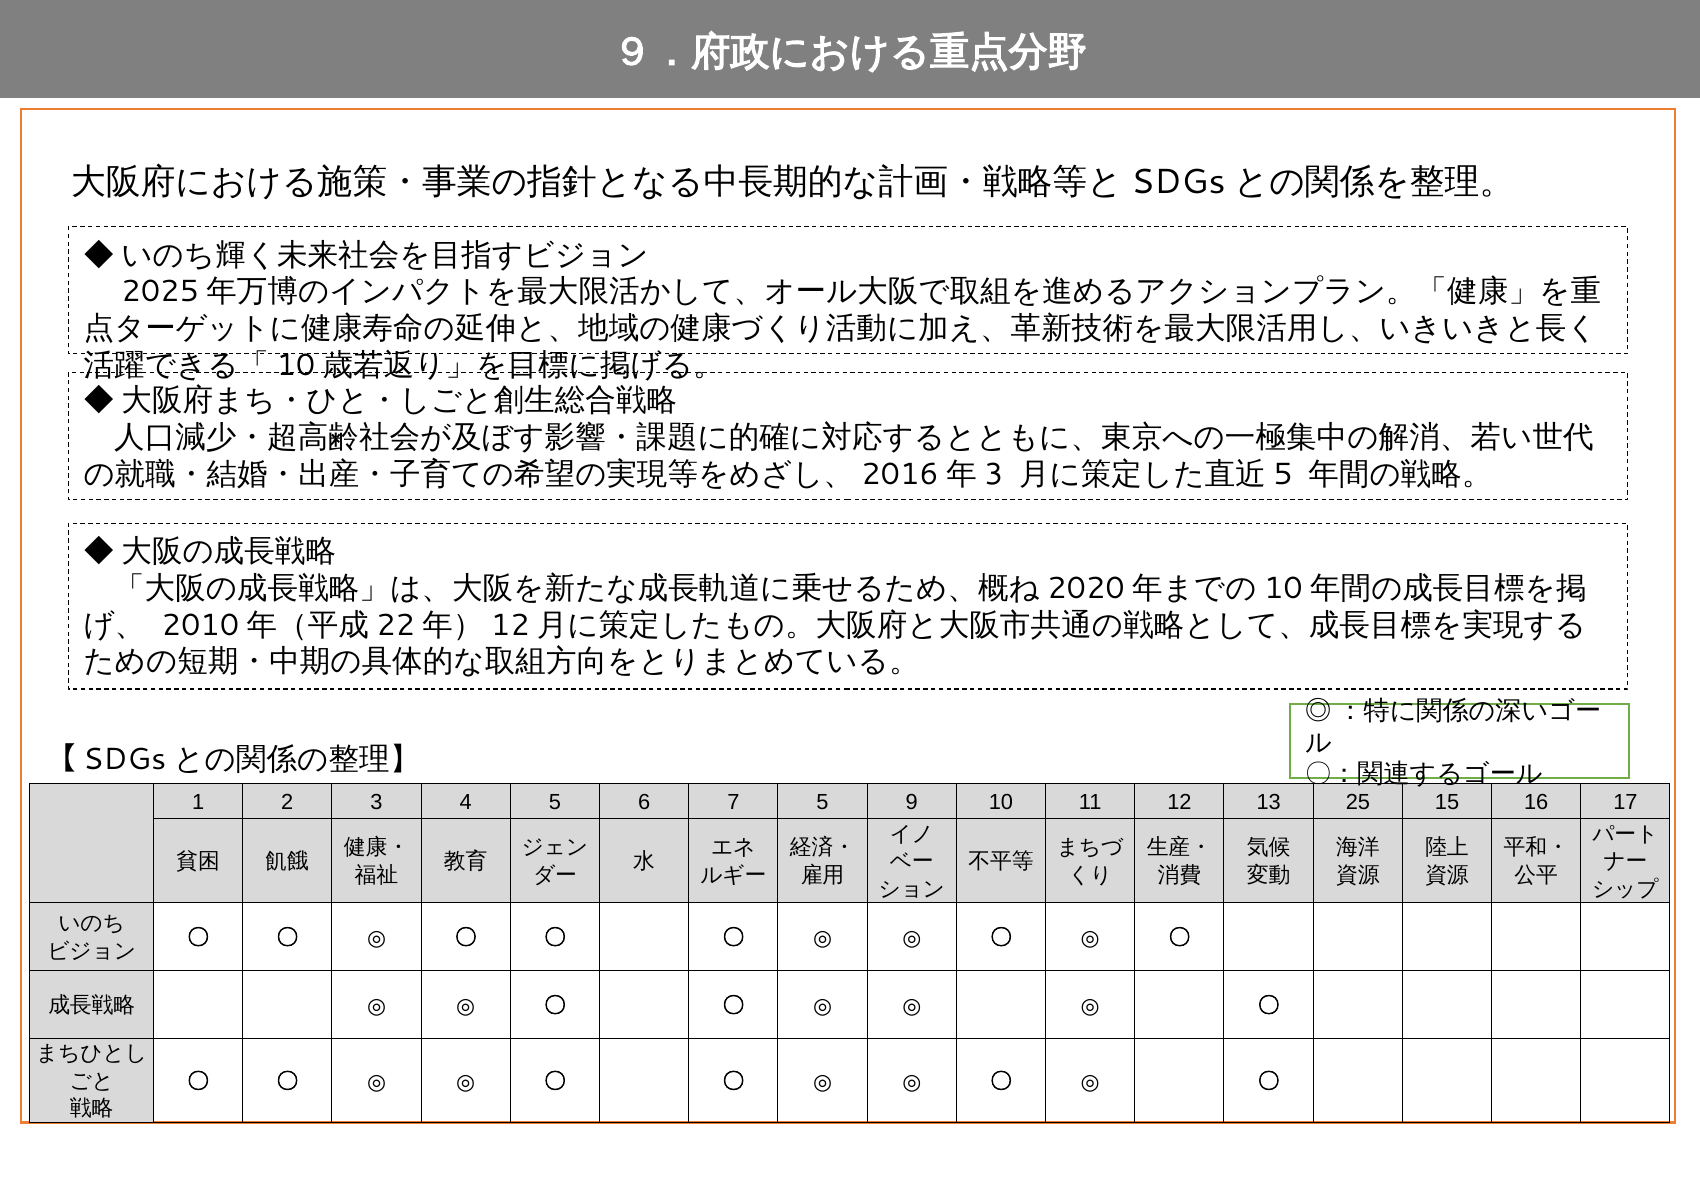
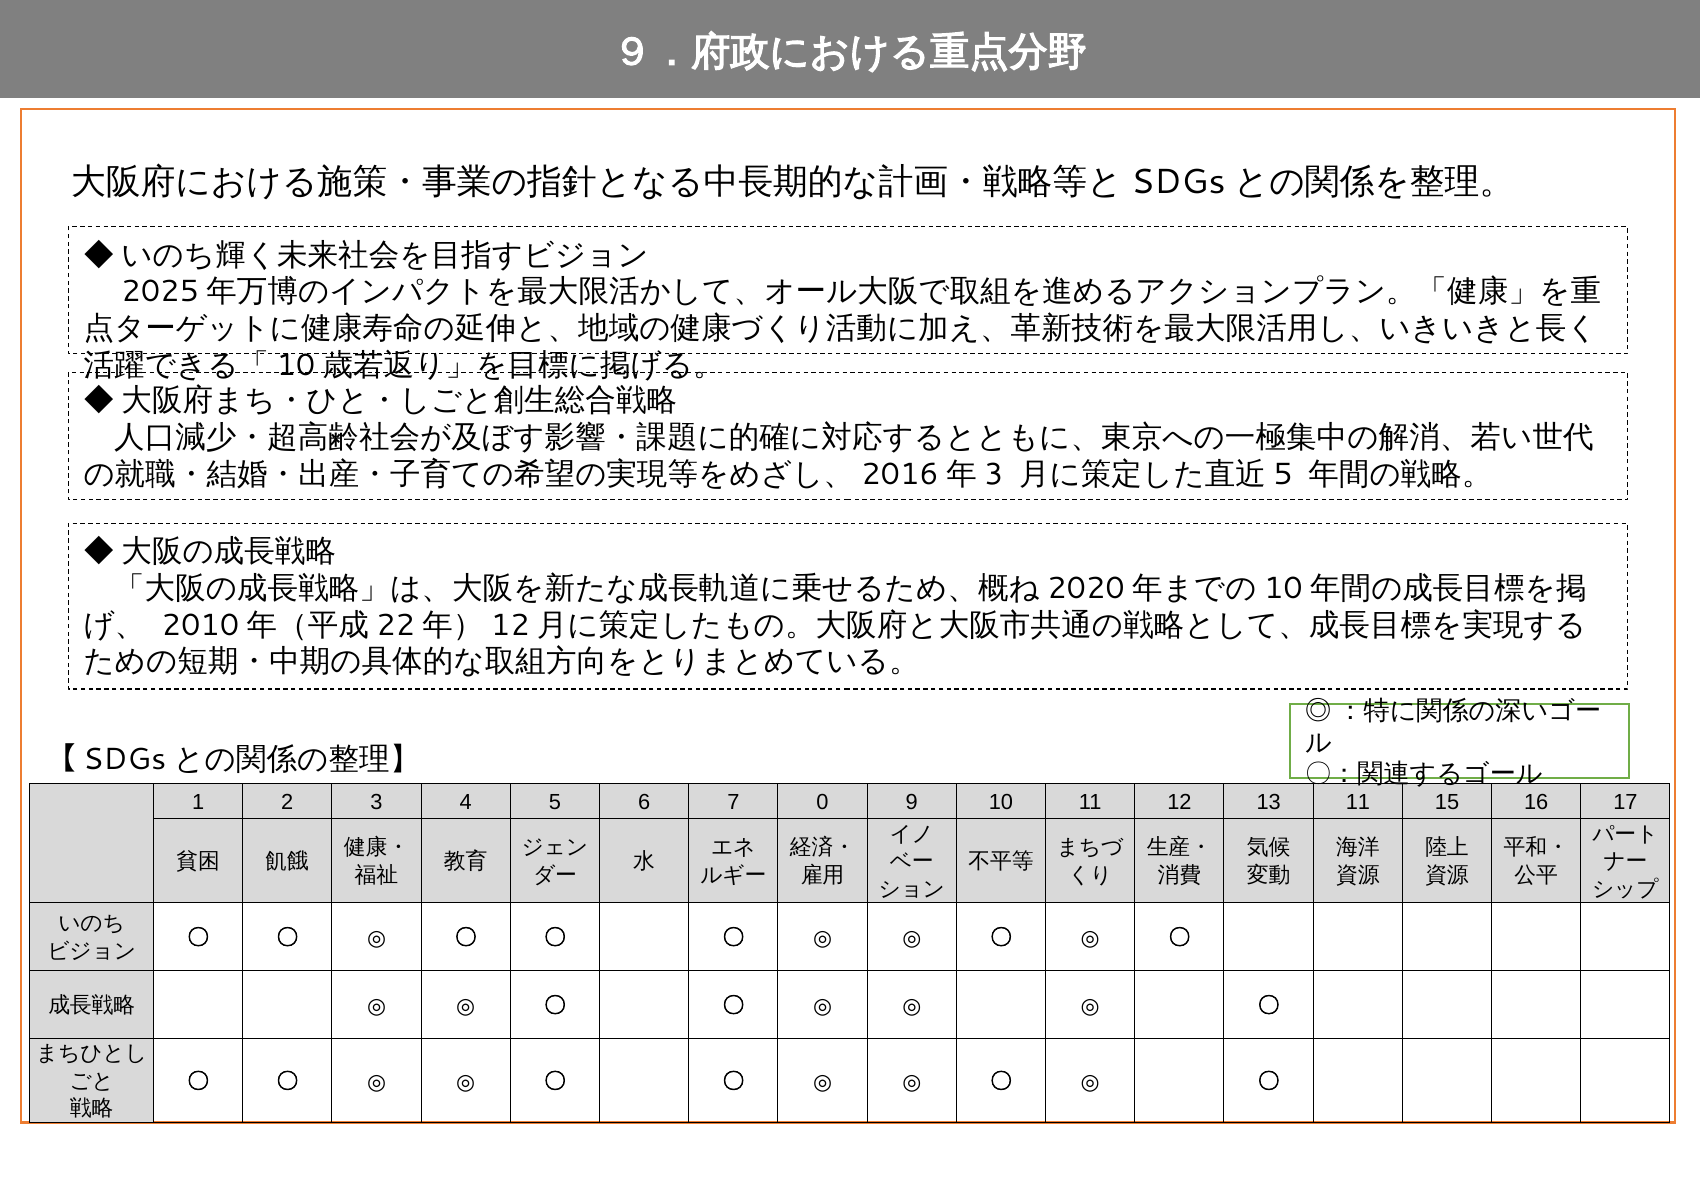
7 5: 5 -> 0 (823, 802)
13 25: 25 -> 11 (1358, 802)
